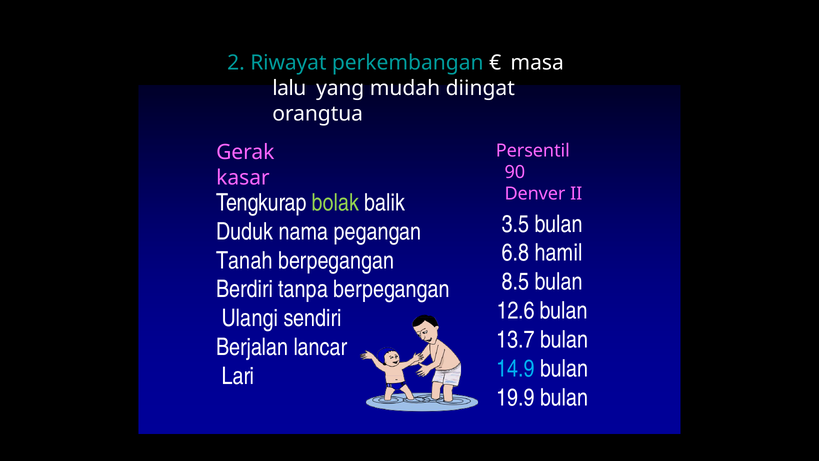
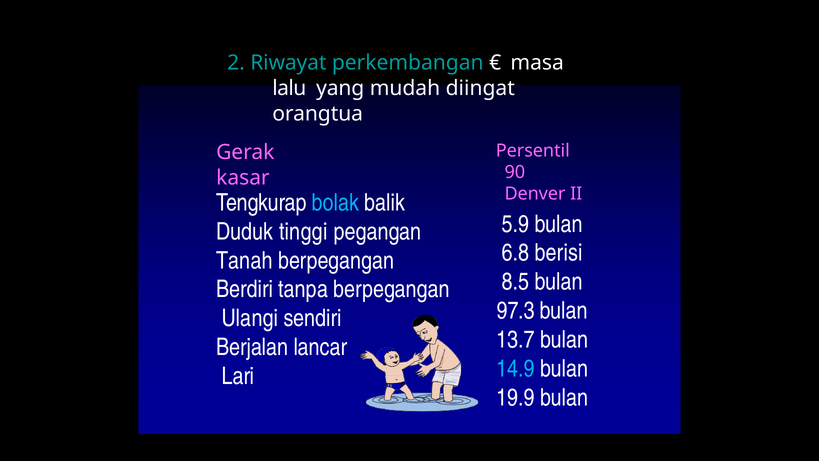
bolak colour: light green -> light blue (335, 203)
3.5: 3.5 -> 5.9 (515, 224)
nama: nama -> tinggi (303, 231)
hamil: hamil -> berisi (559, 253)
12.6: 12.6 -> 97.3 (516, 311)
